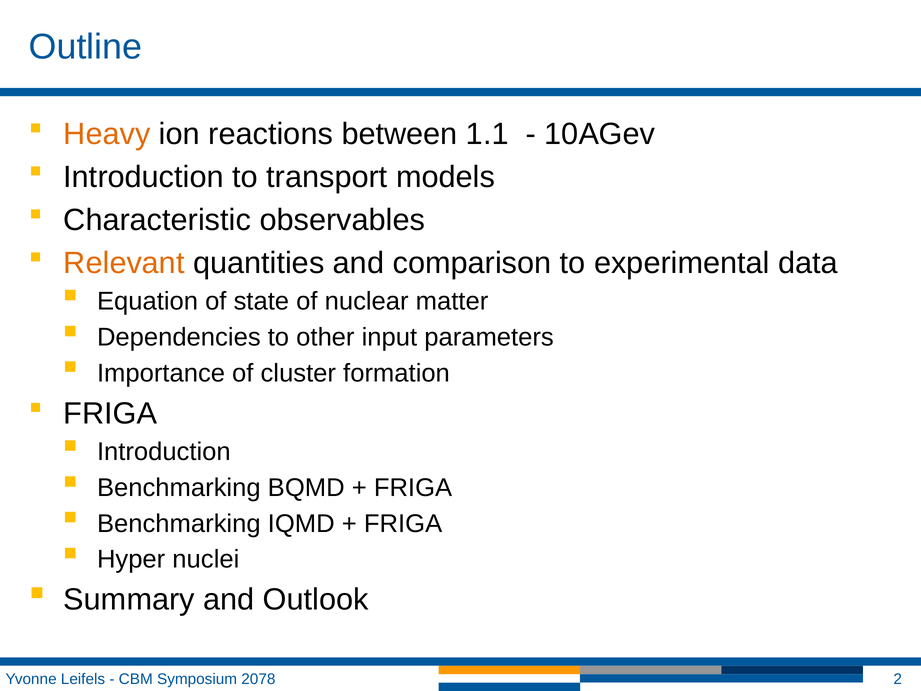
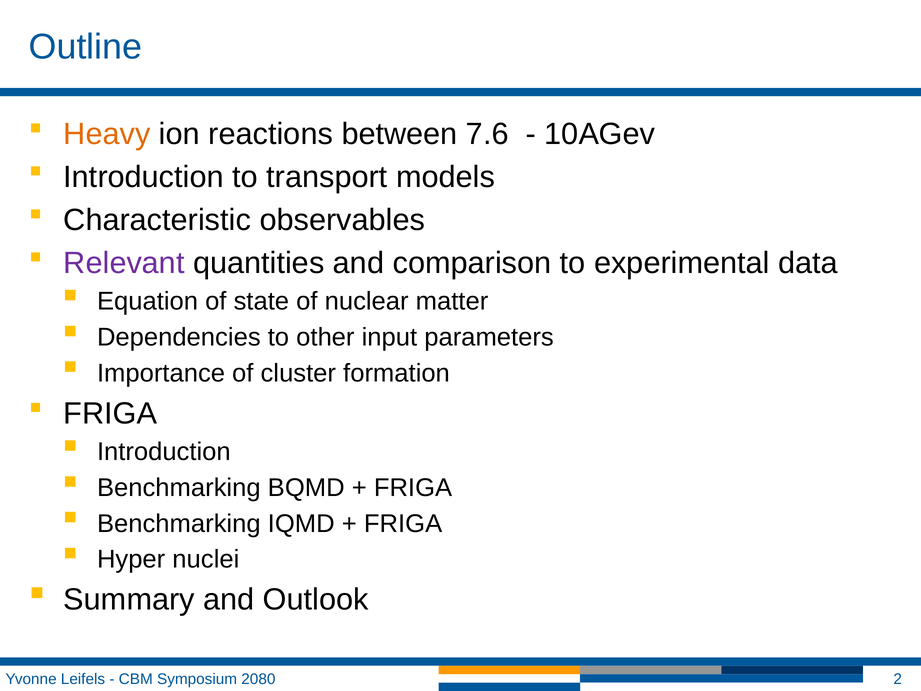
1.1: 1.1 -> 7.6 (487, 134)
Relevant colour: orange -> purple (124, 263)
2078: 2078 -> 2080 (258, 679)
